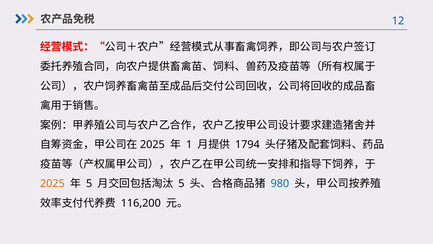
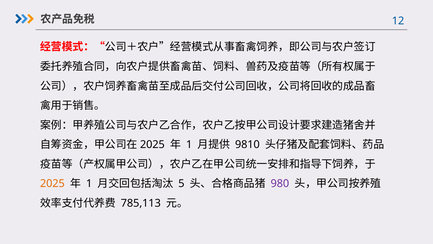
1794: 1794 -> 9810 (247, 144)
5: 5 -> 1 (89, 183)
980 colour: blue -> purple (280, 183)
116,200: 116,200 -> 785,113 (141, 203)
